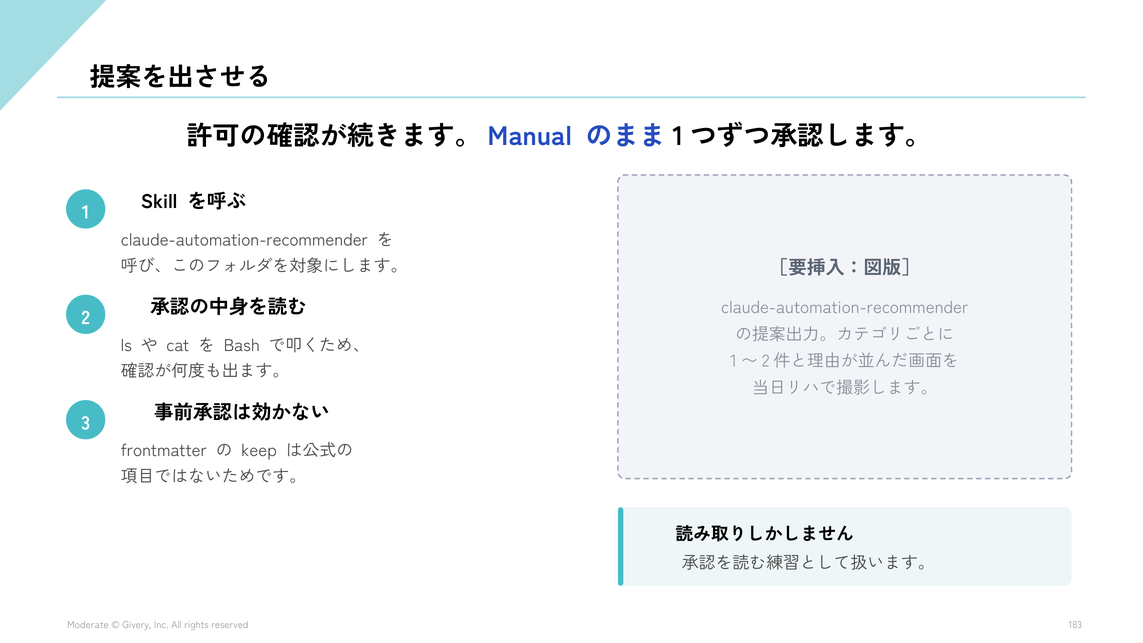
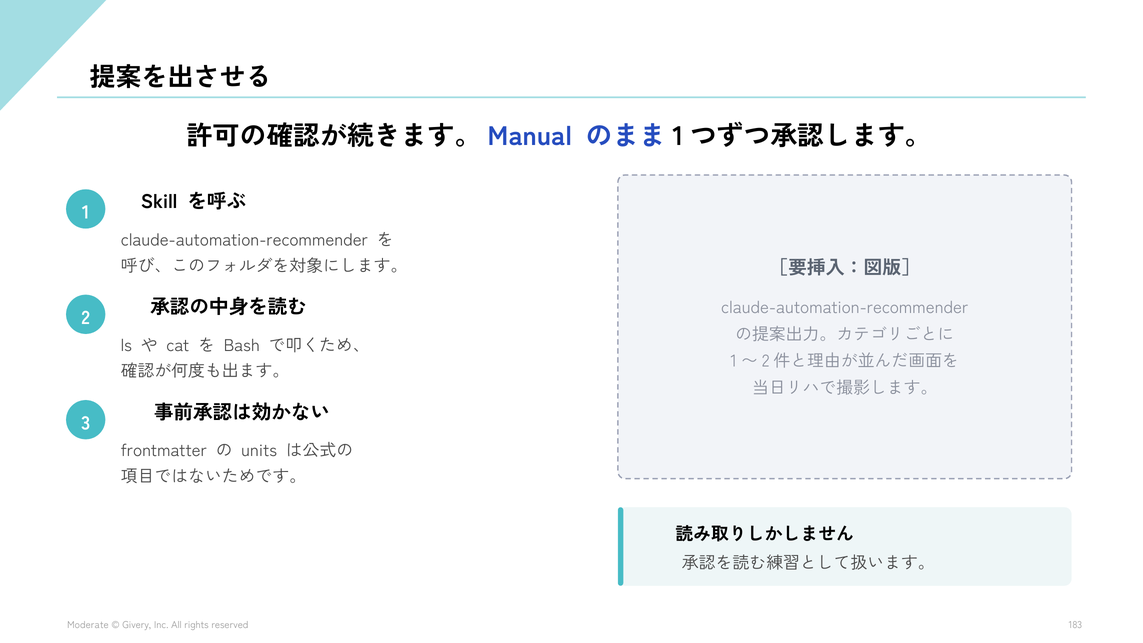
keep: keep -> units (259, 451)
